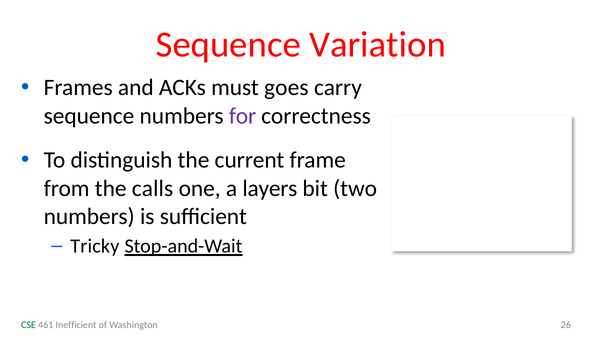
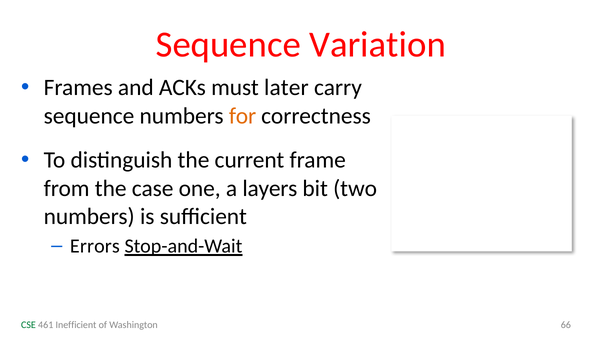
goes: goes -> later (286, 88)
for colour: purple -> orange (243, 116)
calls: calls -> case (153, 188)
Tricky: Tricky -> Errors (95, 246)
26: 26 -> 66 (566, 324)
